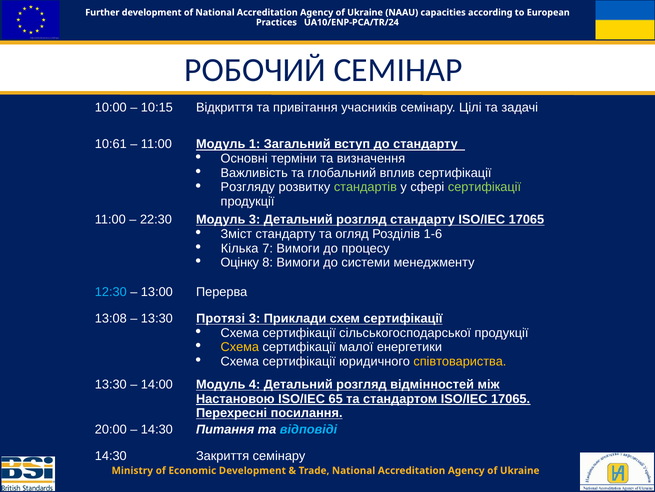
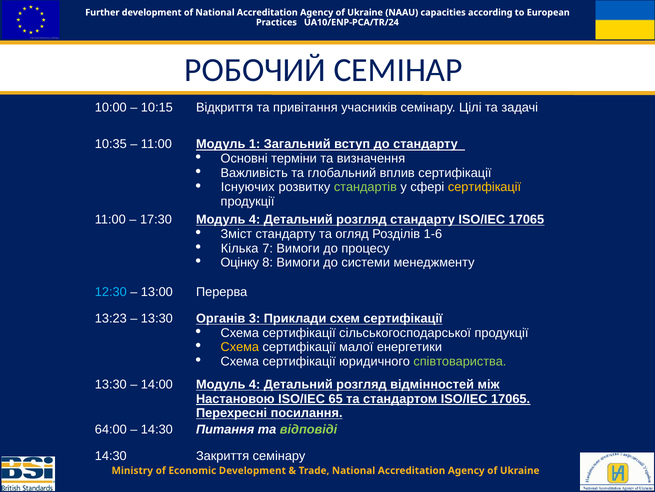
10:61: 10:61 -> 10:35 (111, 144)
Розгляду: Розгляду -> Існуючих (248, 187)
сертифікації colour: light green -> yellow (484, 187)
22:30: 22:30 -> 17:30 (156, 219)
3: 3 -> 4 (255, 219)
13:08: 13:08 -> 13:23 (111, 318)
Протязі: Протязі -> Органів (221, 318)
співтовариства colour: yellow -> light green (460, 361)
20:00: 20:00 -> 64:00 (111, 429)
відповіді colour: light blue -> light green (309, 429)
